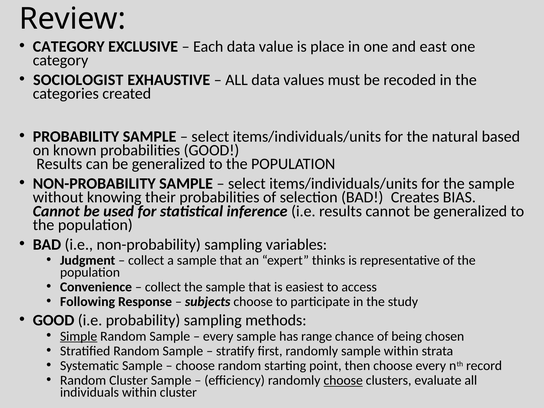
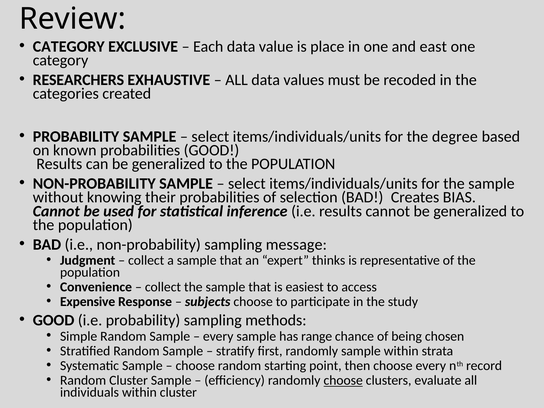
SOCIOLOGIST: SOCIOLOGIST -> RESEARCHERS (78, 80)
natural: natural -> degree (455, 137)
variables: variables -> message (296, 245)
Following: Following -> Expensive (88, 302)
Simple underline: present -> none (79, 336)
